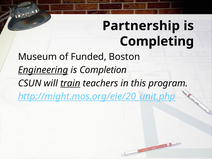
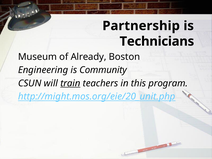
Completing: Completing -> Technicians (157, 41)
Funded: Funded -> Already (89, 57)
Engineering underline: present -> none (43, 70)
Completion: Completion -> Community (103, 70)
